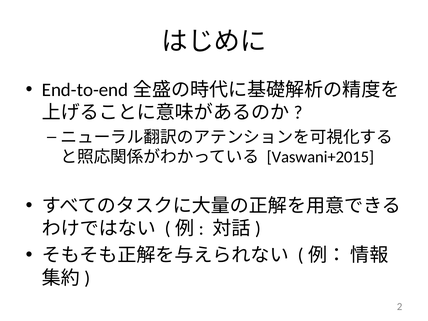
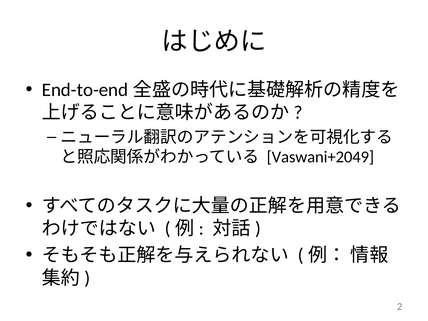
Vaswani+2015: Vaswani+2015 -> Vaswani+2049 (320, 157)
